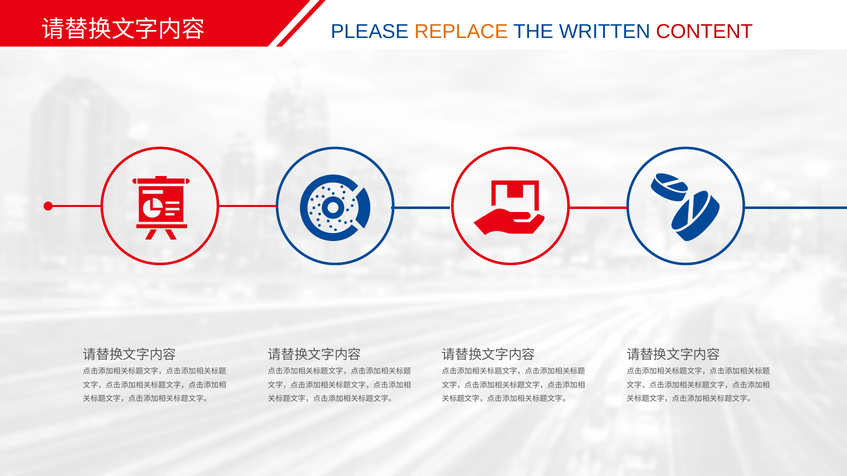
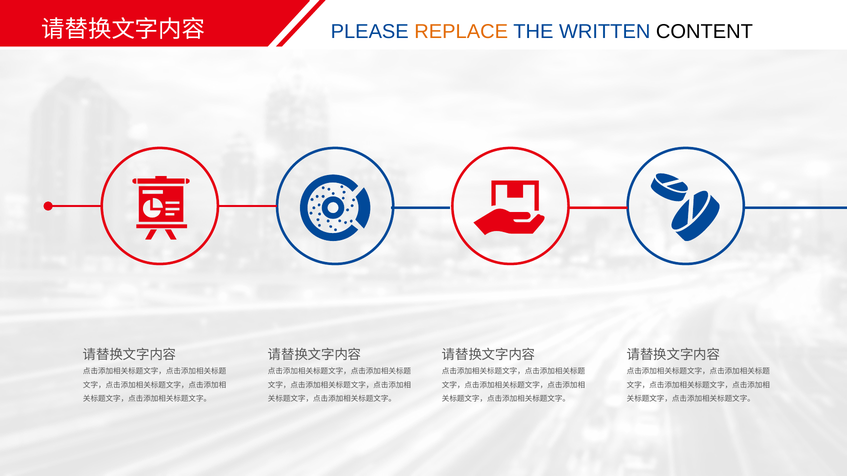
CONTENT colour: red -> black (704, 32)
